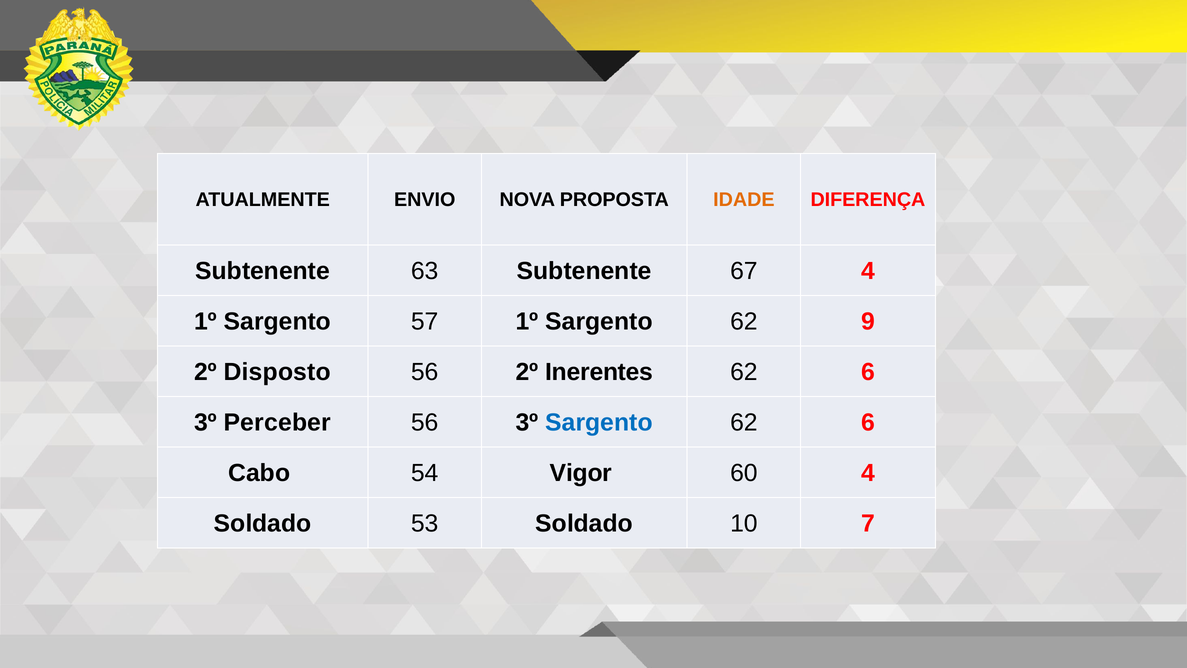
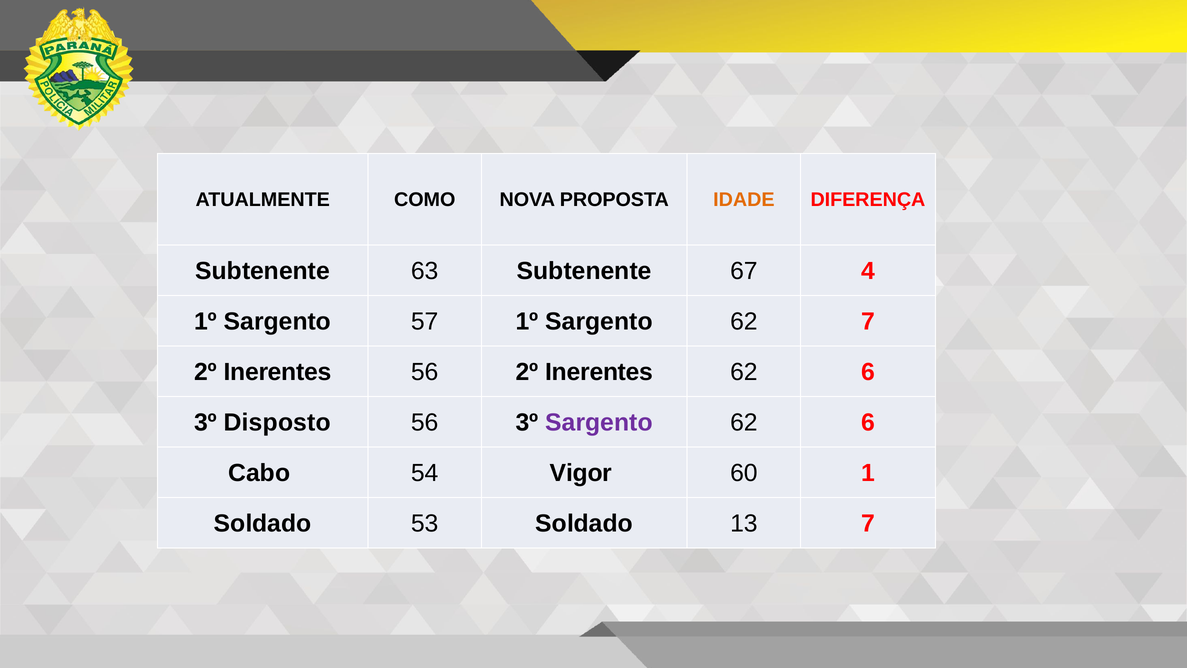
ENVIO: ENVIO -> COMO (425, 200)
62 9: 9 -> 7 (868, 321)
Disposto: Disposto -> Inerentes (278, 372)
Perceber: Perceber -> Disposto (277, 422)
Sargento colour: blue -> purple (599, 422)
60 4: 4 -> 1 (868, 473)
10: 10 -> 13 (744, 523)
